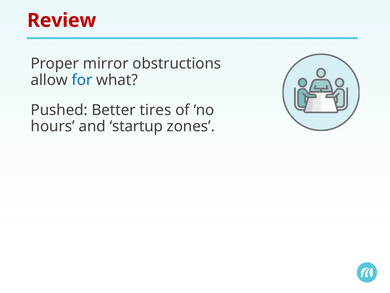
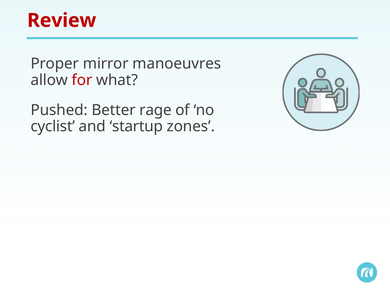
obstructions: obstructions -> manoeuvres (177, 64)
for colour: blue -> red (82, 80)
tires: tires -> rage (156, 110)
hours: hours -> cyclist (53, 126)
